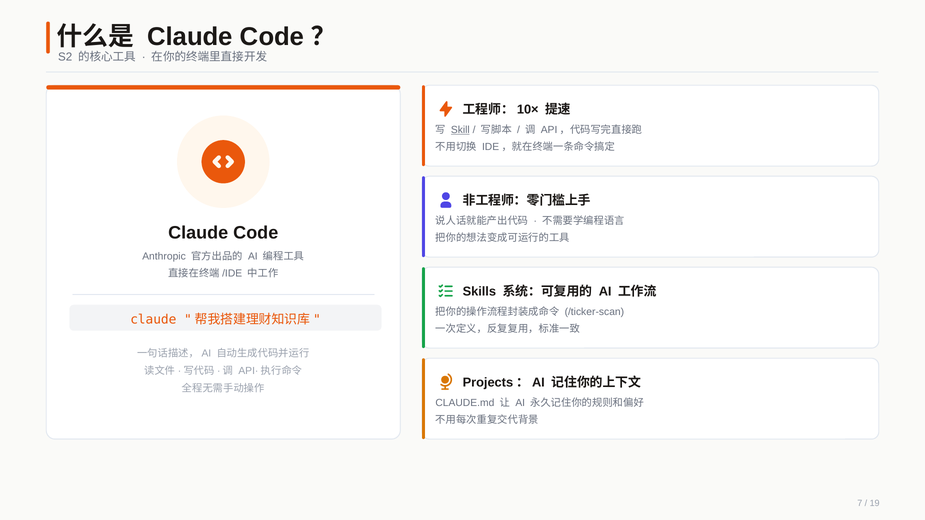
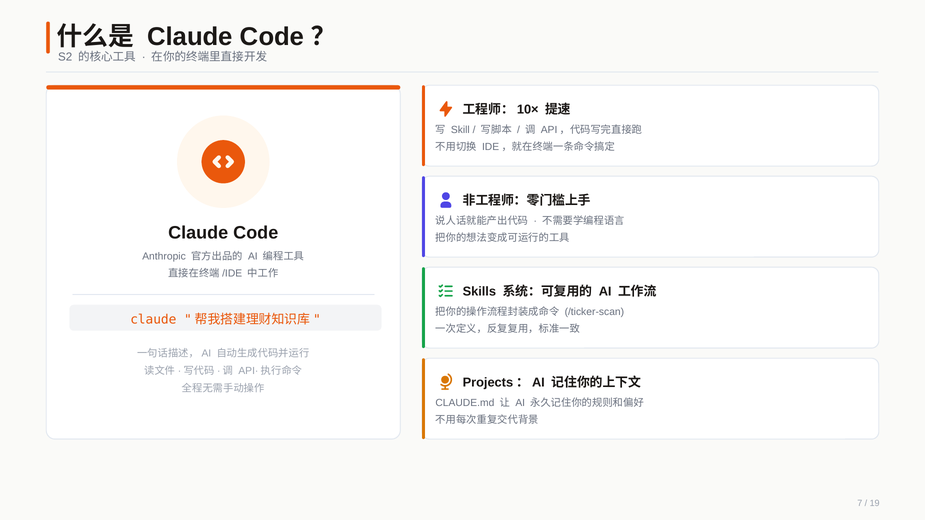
Skill underline: present -> none (460, 130)
